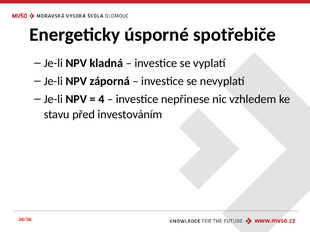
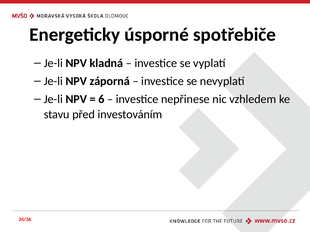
4: 4 -> 6 (101, 99)
